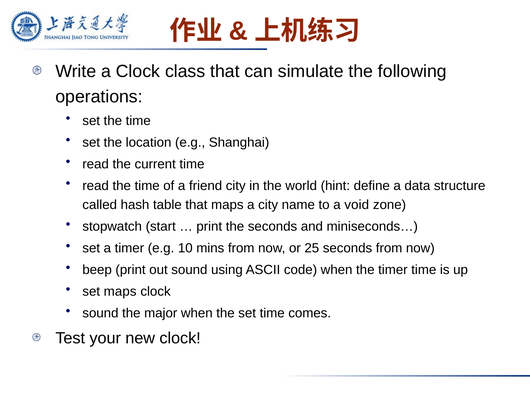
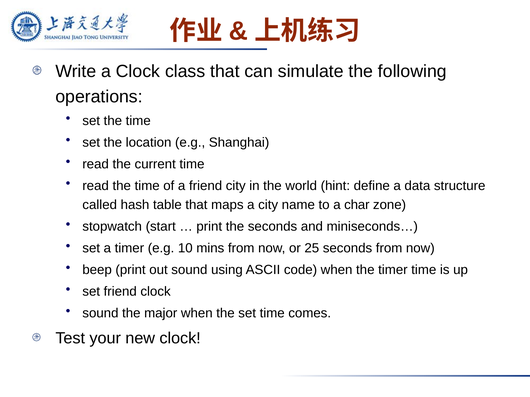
void: void -> char (357, 205)
set maps: maps -> friend (120, 292)
